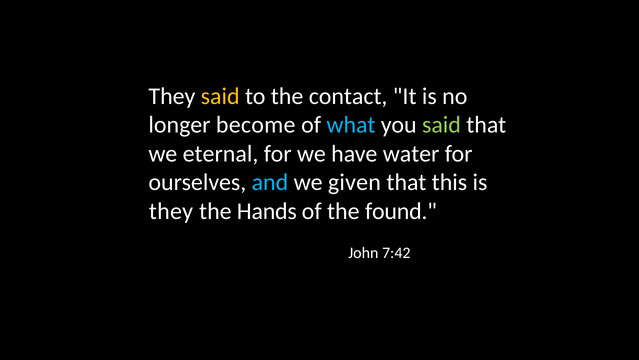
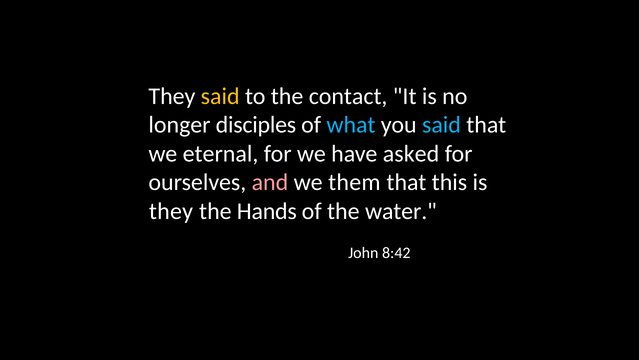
become: become -> disciples (256, 125)
said colour: light green -> light blue (441, 125)
water: water -> asked (411, 154)
and colour: light blue -> pink (270, 182)
given: given -> them (354, 182)
found: found -> water (401, 211)
7:42: 7:42 -> 8:42 (396, 252)
